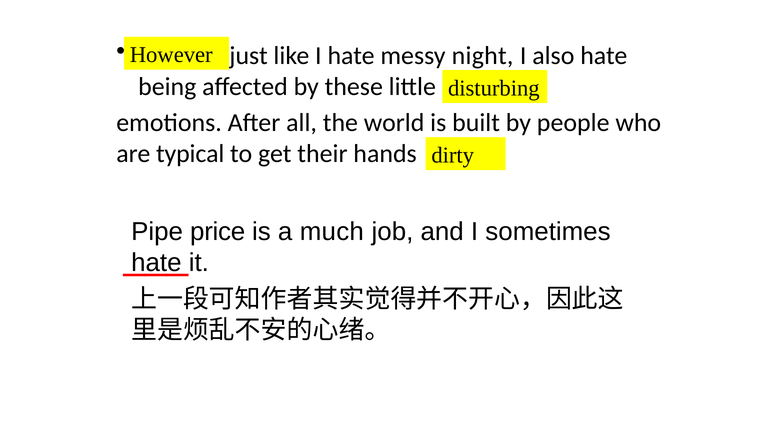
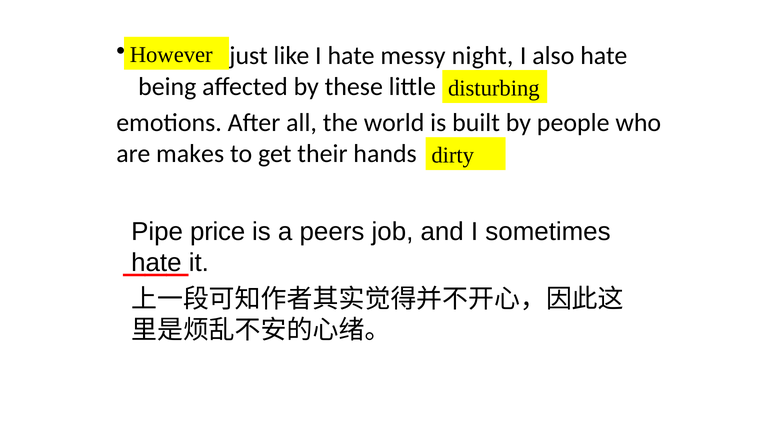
typical: typical -> makes (190, 154)
much: much -> peers (332, 232)
